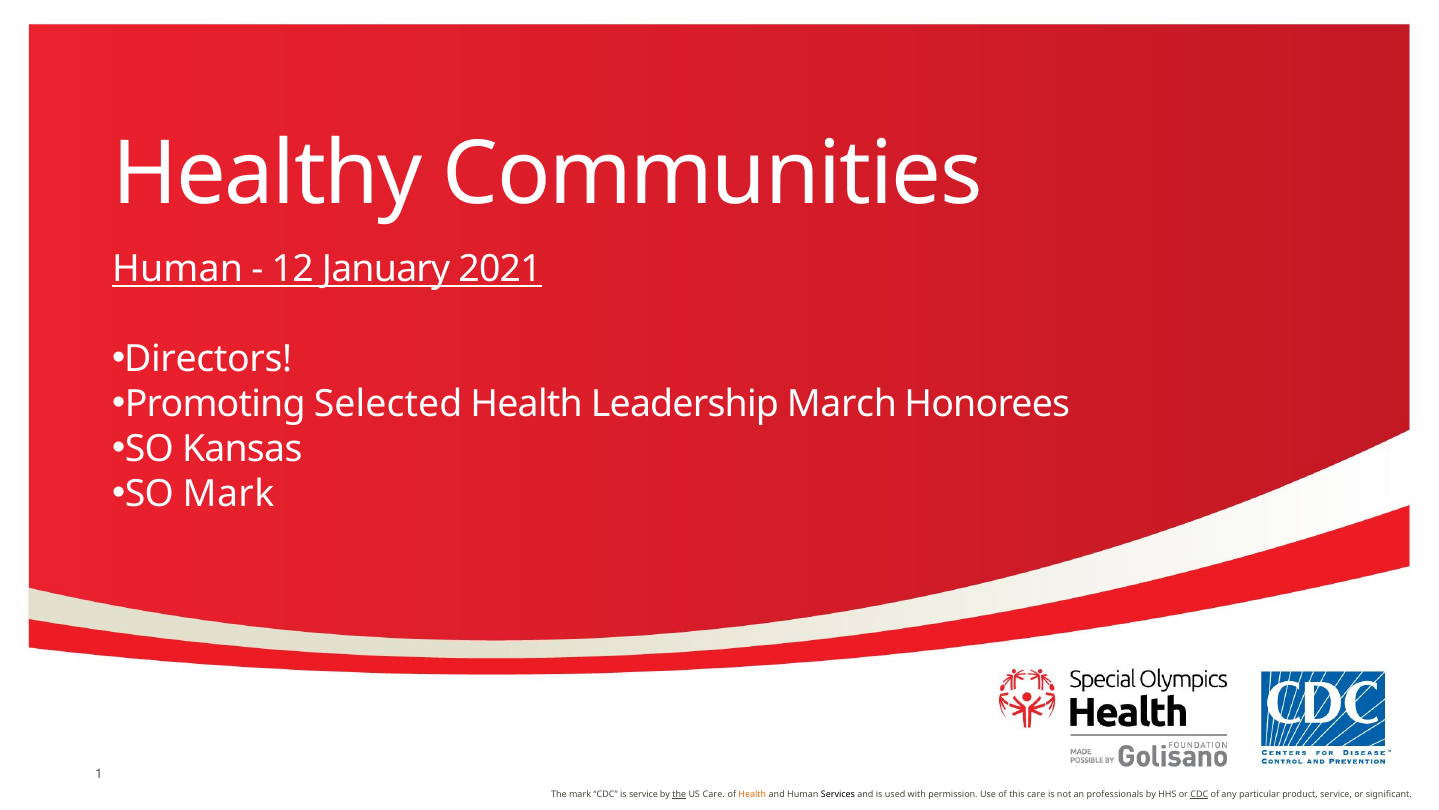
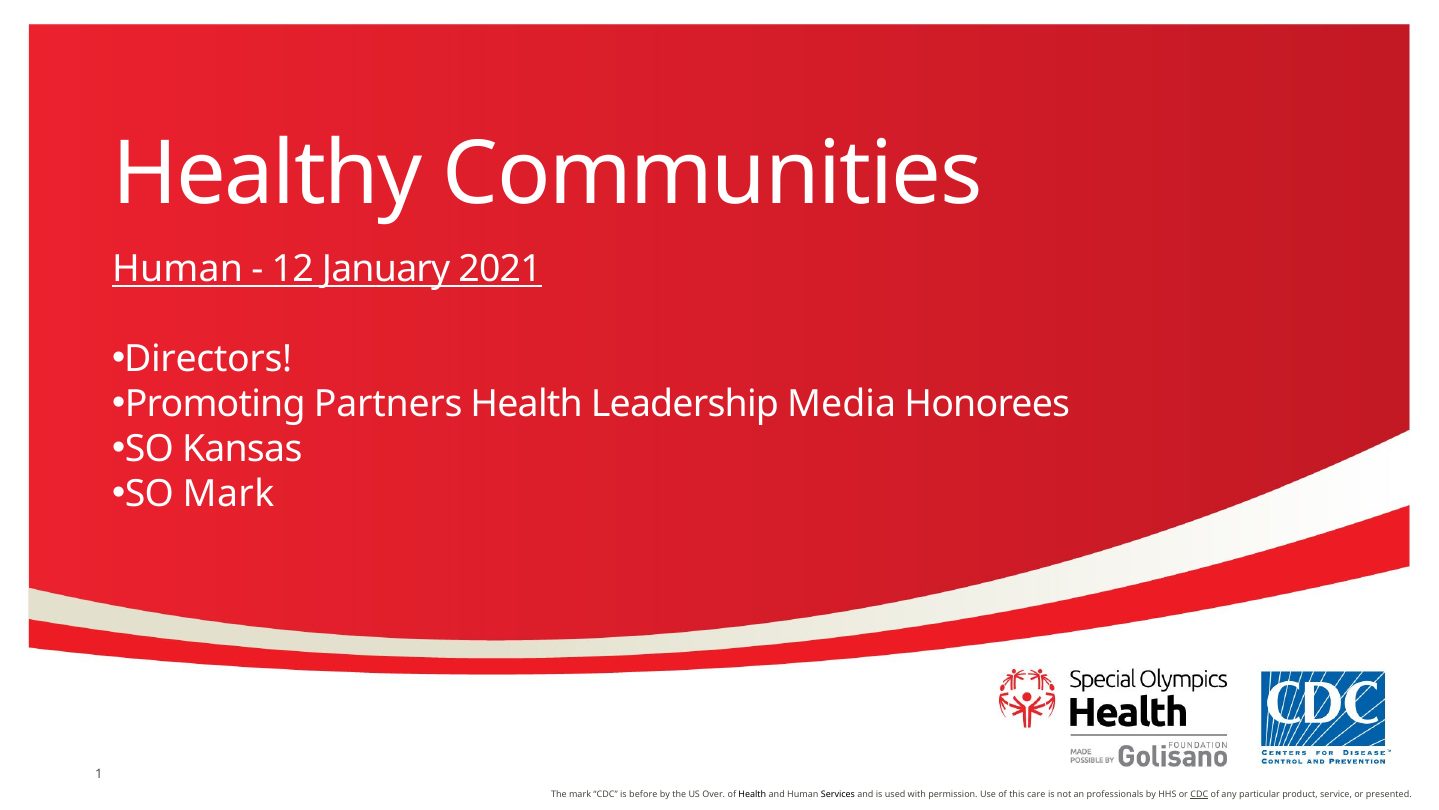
Selected: Selected -> Partners (388, 404)
March: March -> Media (842, 404)
is service: service -> before (643, 794)
the underline: present -> none (679, 794)
US Care: Care -> Over (714, 794)
Health colour: orange -> black (752, 794)
significant: significant -> presented (1389, 794)
